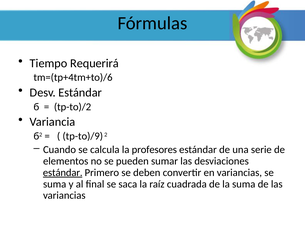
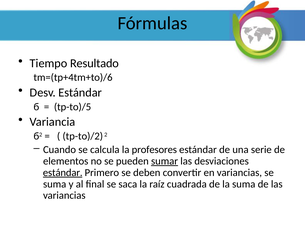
Requerirá: Requerirá -> Resultado (95, 63)
tp-to)/2: tp-to)/2 -> tp-to)/5 (73, 107)
tp-to)/9: tp-to)/9 -> tp-to)/2 (83, 136)
sumar underline: none -> present (165, 161)
